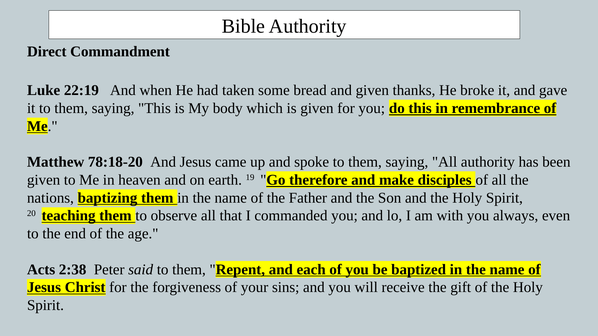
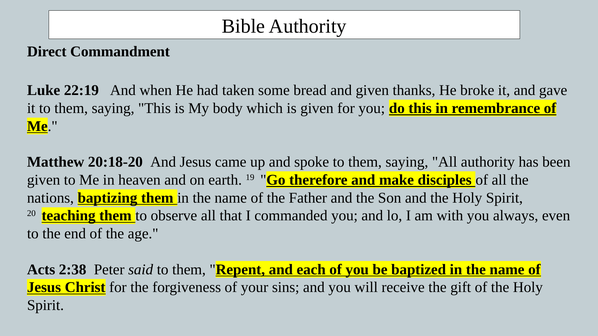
78:18-20: 78:18-20 -> 20:18-20 (115, 162)
